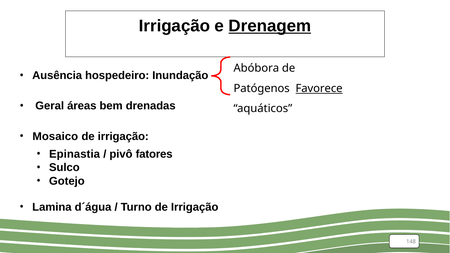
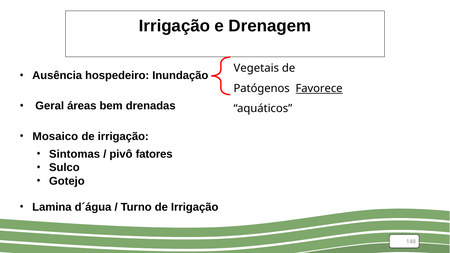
Drenagem underline: present -> none (270, 26)
Abóbora: Abóbora -> Vegetais (256, 68)
Epinastia: Epinastia -> Sintomas (75, 154)
